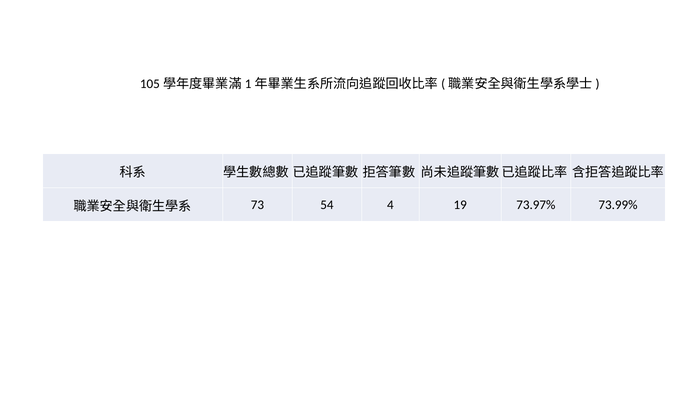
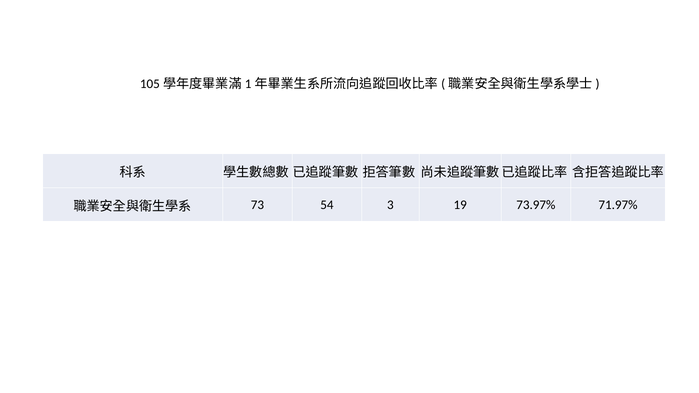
4: 4 -> 3 (390, 205)
73.99%: 73.99% -> 71.97% (618, 205)
